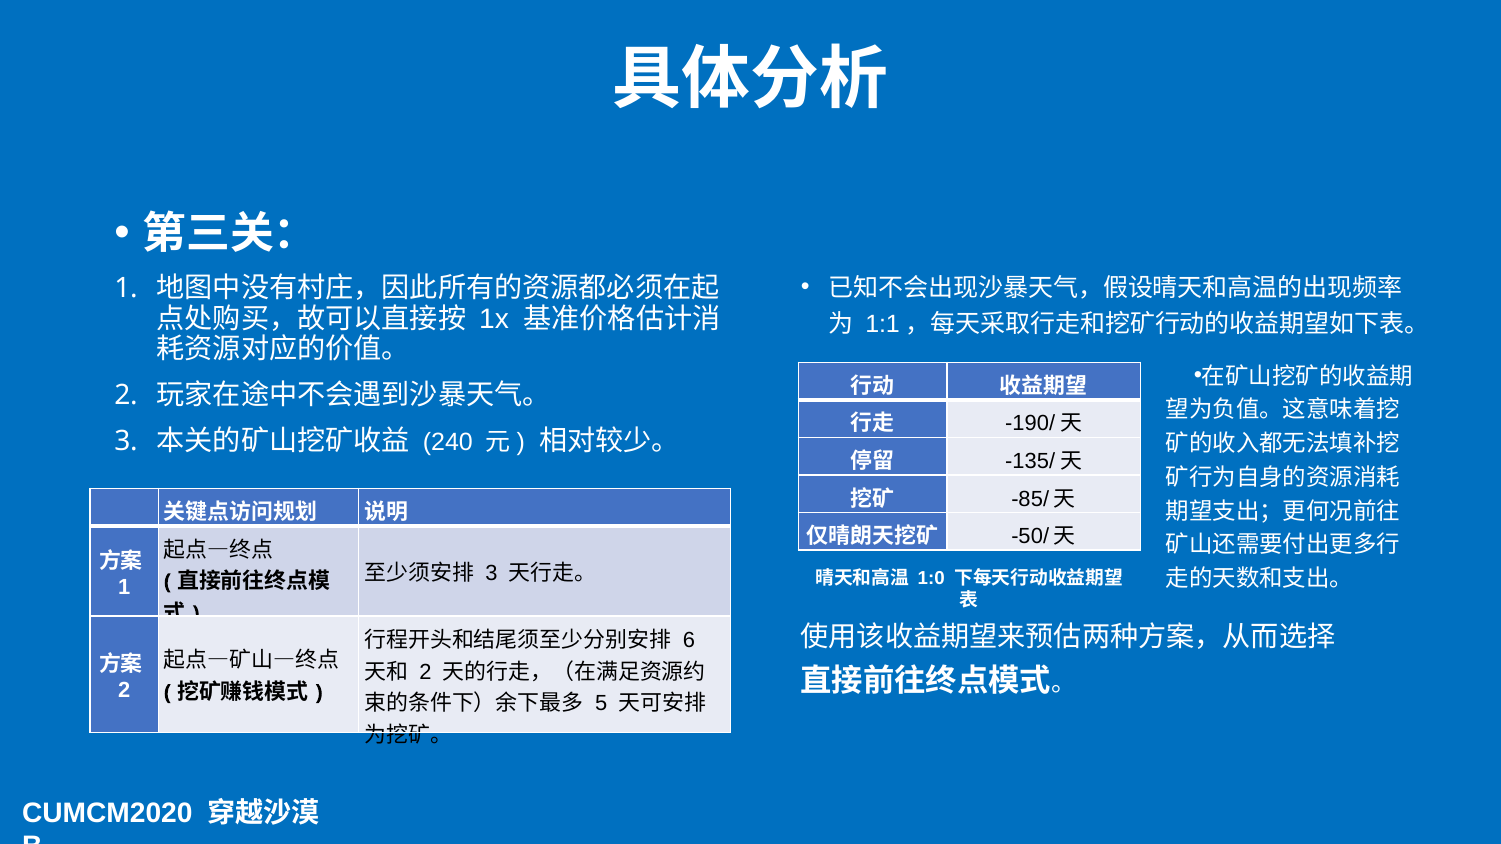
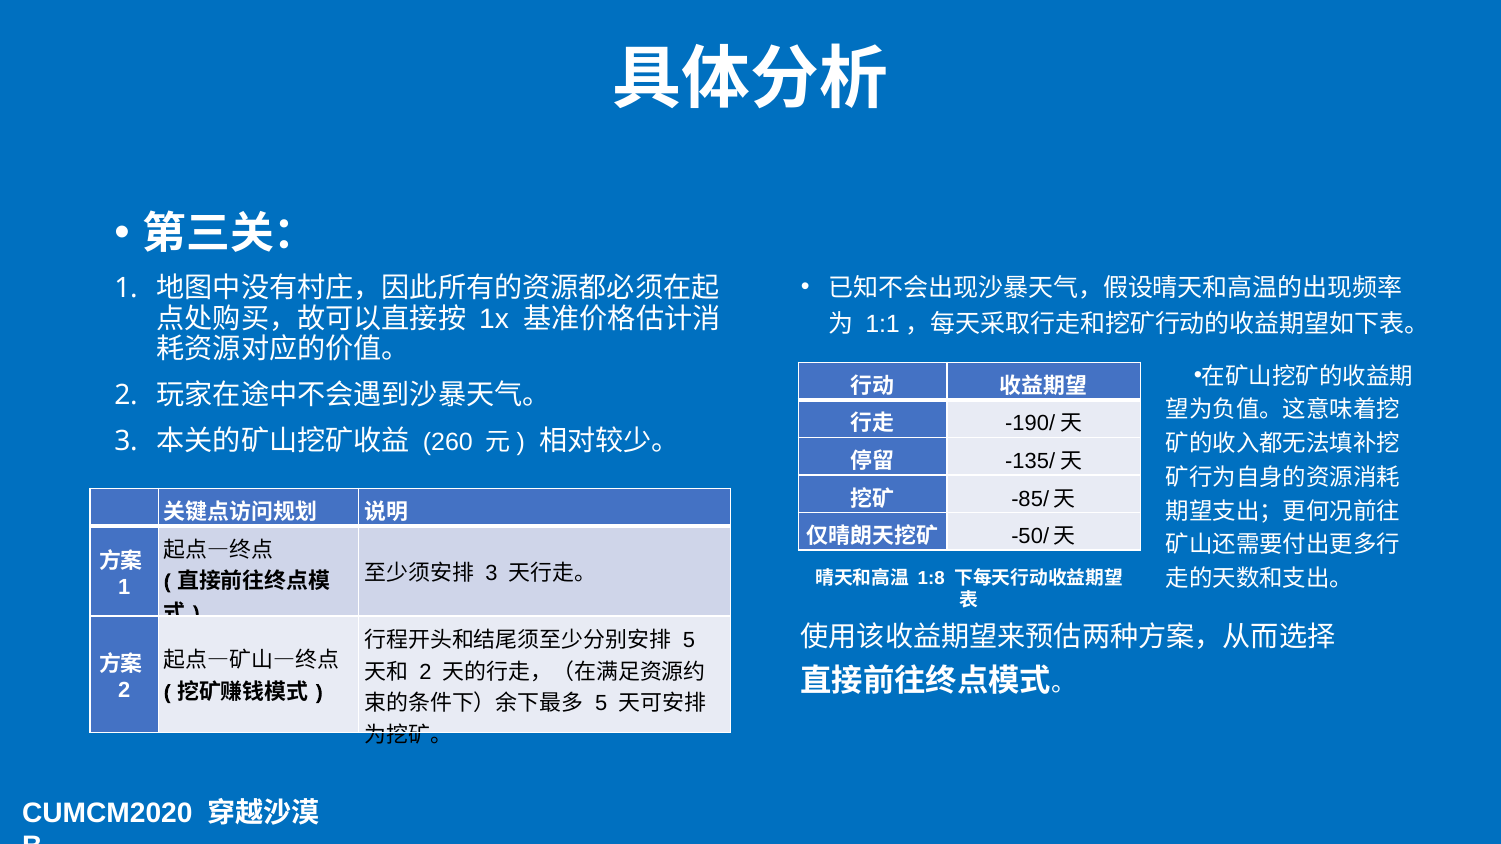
240: 240 -> 260 (448, 442)
1:0: 1:0 -> 1:8 (931, 578)
6: 6 -> 5 (689, 640)
